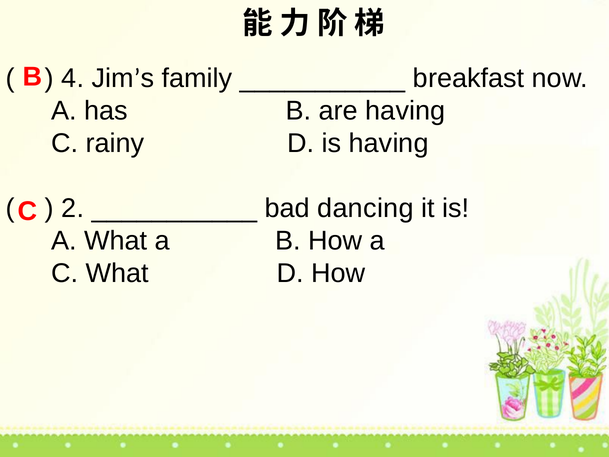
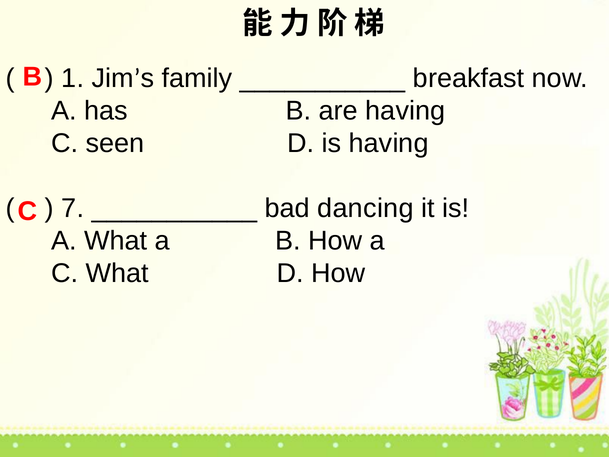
4: 4 -> 1 (73, 78)
rainy: rainy -> seen (115, 143)
2: 2 -> 7 (73, 208)
